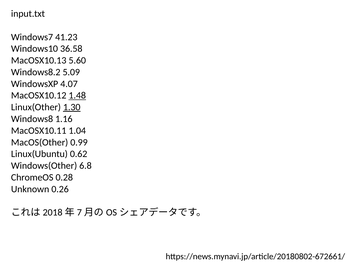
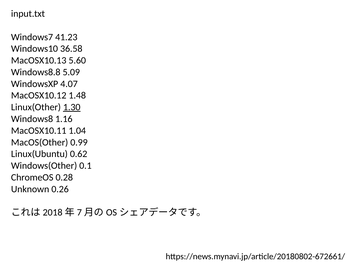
Windows8.2: Windows8.2 -> Windows8.8 (36, 72)
1.48 underline: present -> none (77, 96)
6.8: 6.8 -> 0.1 (85, 166)
